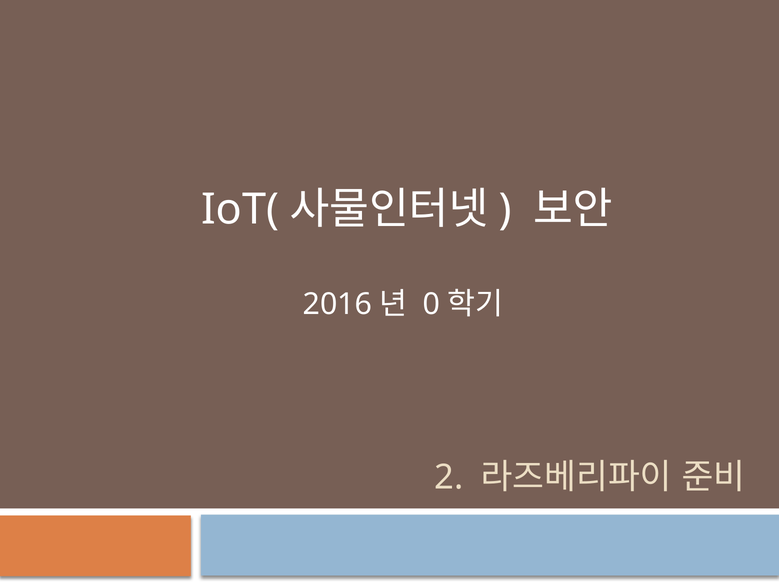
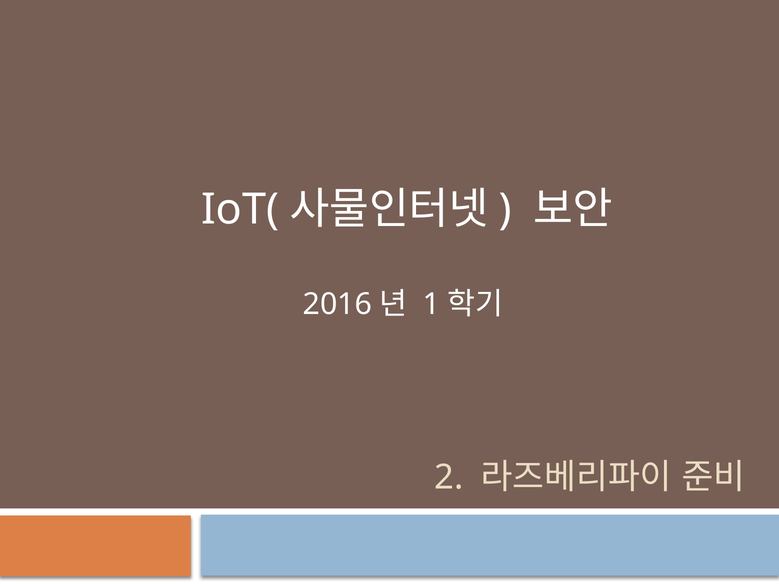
0: 0 -> 1 (431, 305)
